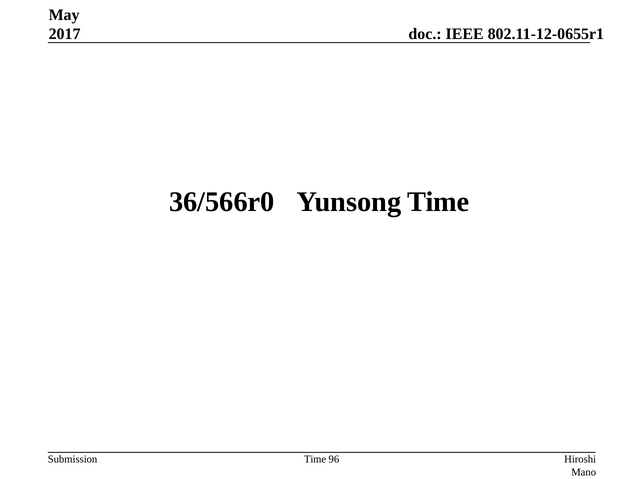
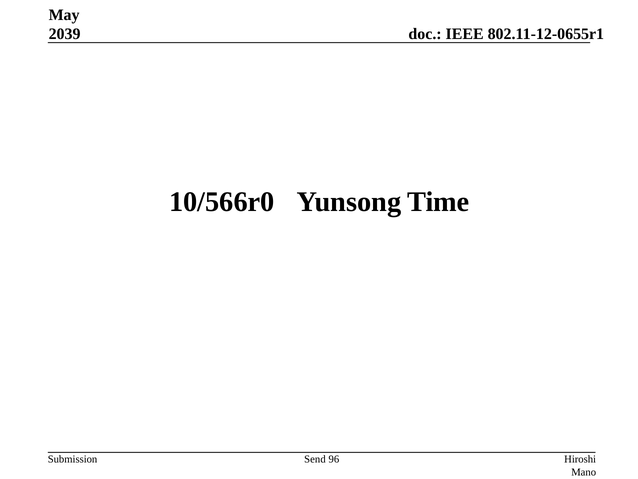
2017: 2017 -> 2039 (65, 34)
36/566r0: 36/566r0 -> 10/566r0 (222, 202)
Time: Time -> Send (315, 459)
